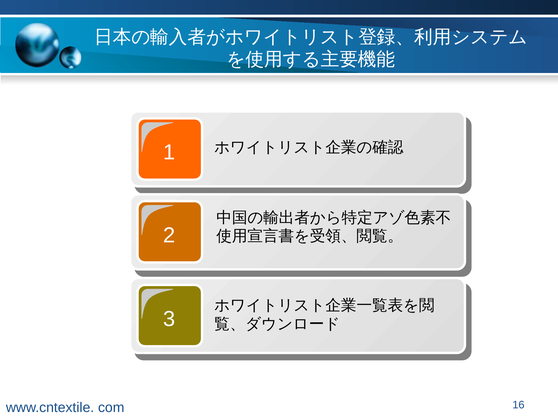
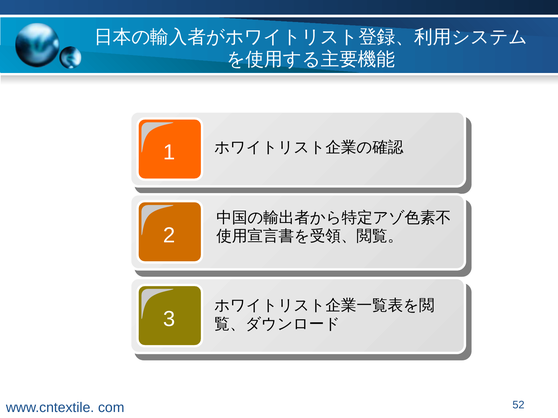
16: 16 -> 52 (518, 405)
